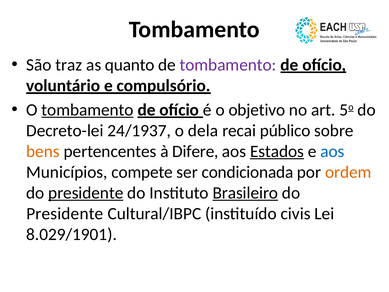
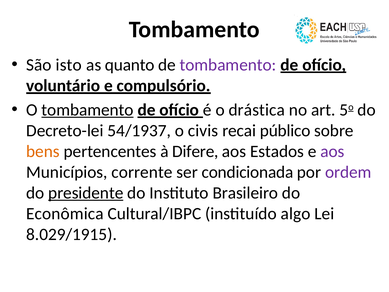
traz: traz -> isto (69, 65)
objetivo: objetivo -> drástica (257, 110)
24/1937: 24/1937 -> 54/1937 (139, 130)
dela: dela -> civis (203, 130)
Estados underline: present -> none (277, 151)
aos colour: blue -> purple (332, 151)
compete: compete -> corrente (142, 172)
ordem colour: orange -> purple (348, 172)
Brasileiro underline: present -> none (245, 193)
Presidente: Presidente -> Econômica (65, 213)
civis: civis -> algo (296, 213)
8.029/1901: 8.029/1901 -> 8.029/1915 (71, 234)
